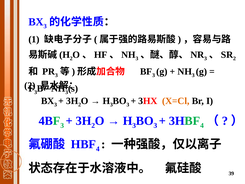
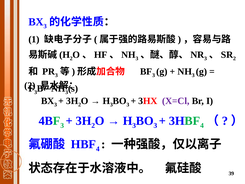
X=Cl colour: orange -> purple (176, 101)
